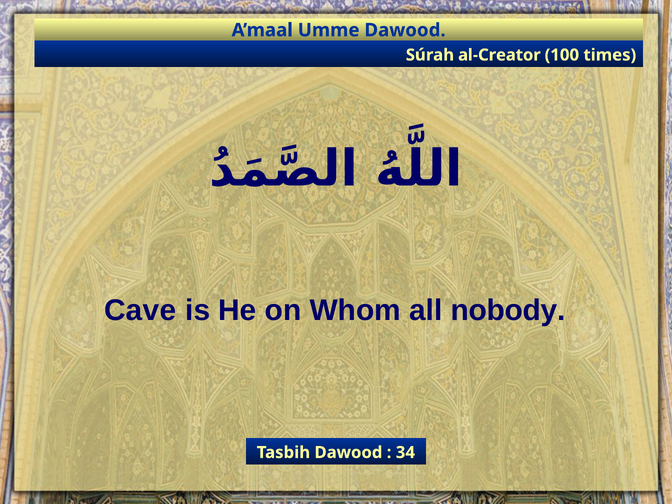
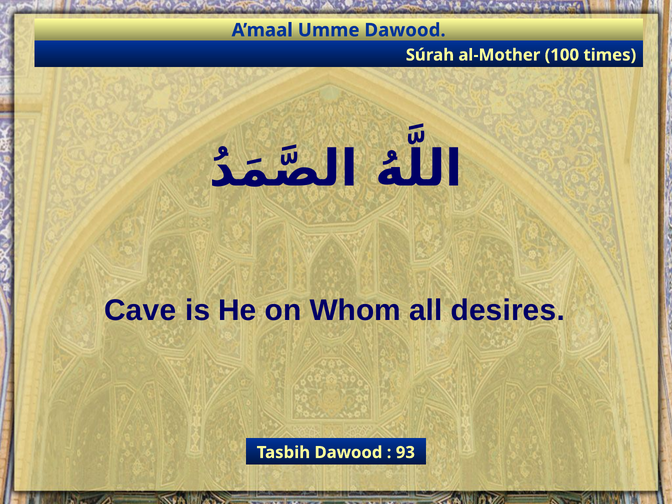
al-Creator: al-Creator -> al-Mother (499, 55)
nobody: nobody -> desires (508, 310)
34: 34 -> 93 (405, 453)
